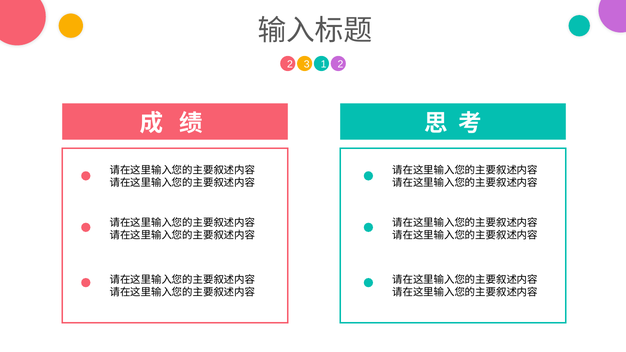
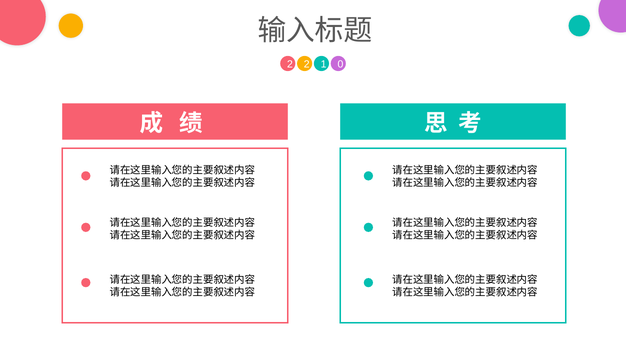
2 3: 3 -> 2 (307, 64)
1 2: 2 -> 0 (340, 64)
